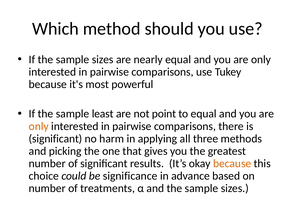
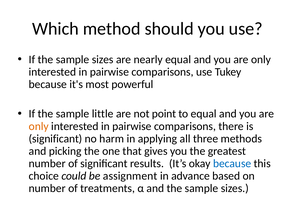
least: least -> little (103, 113)
because colour: orange -> blue (232, 163)
significance: significance -> assignment (130, 175)
